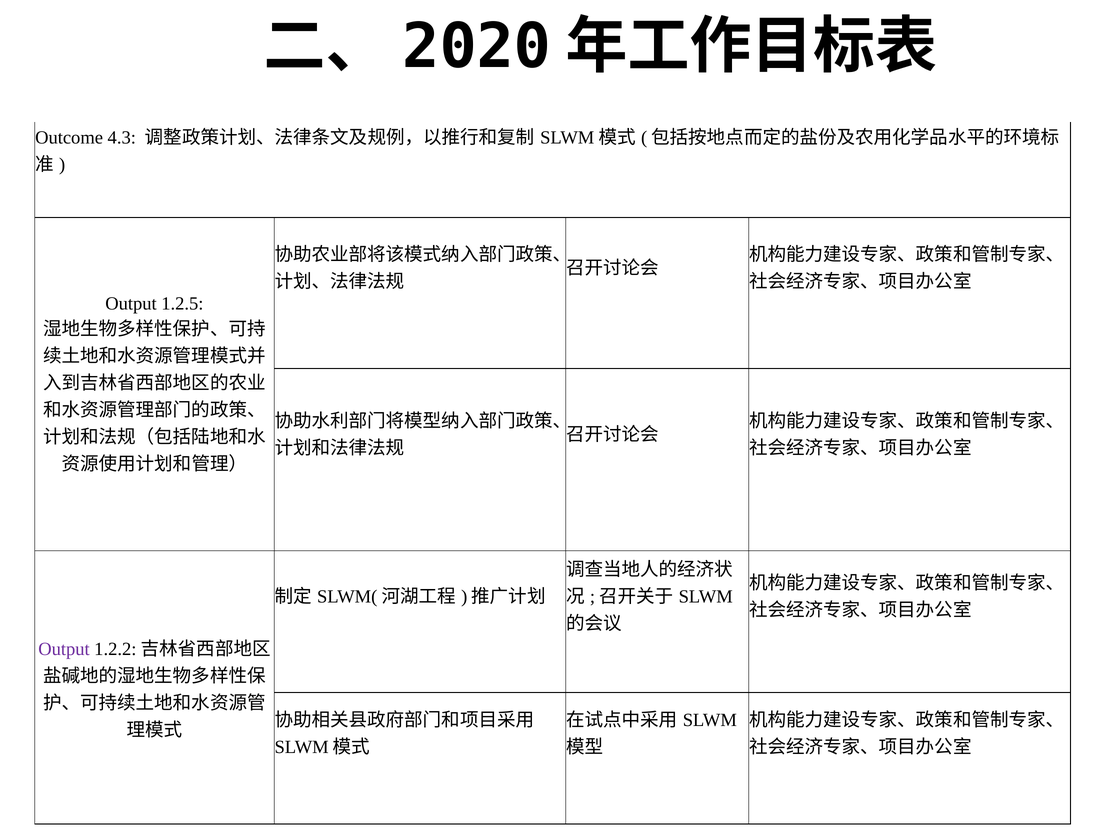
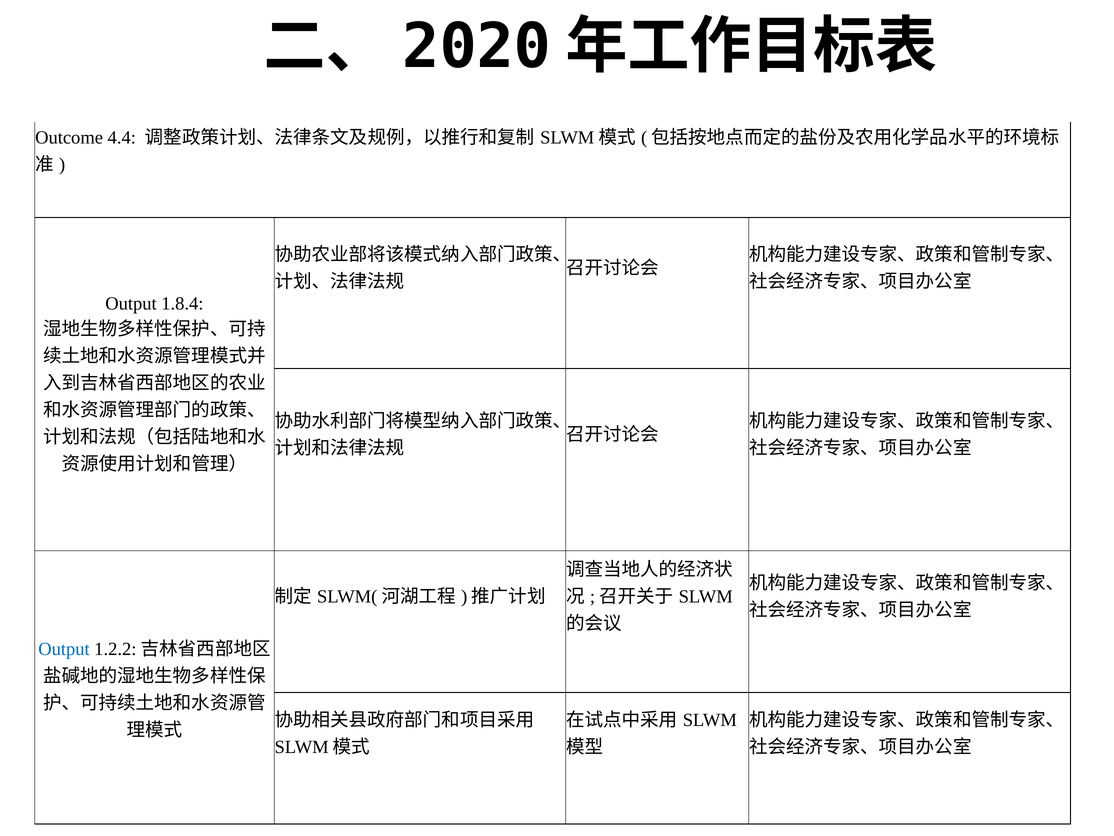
4.3: 4.3 -> 4.4 (122, 138)
1.2.5: 1.2.5 -> 1.8.4 (182, 303)
Output colour: purple -> blue (64, 649)
